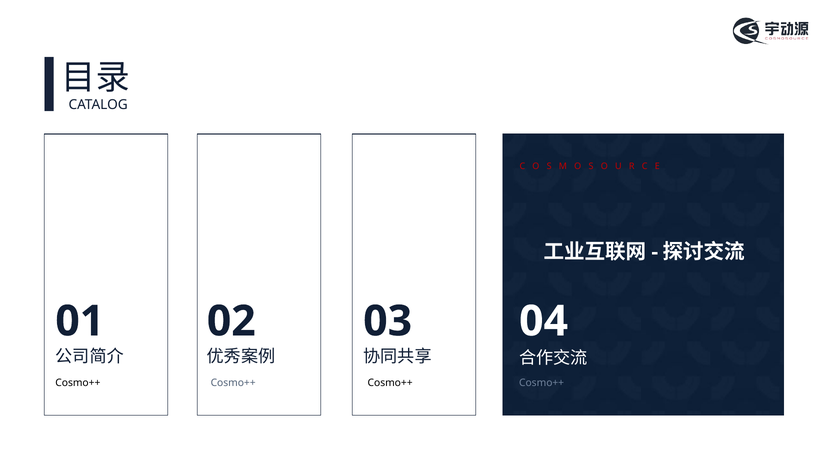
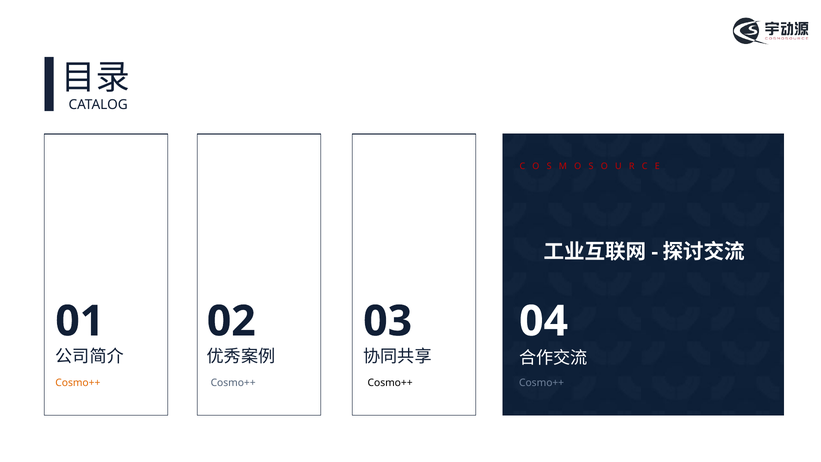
Cosmo++ colour: black -> orange (78, 383)
